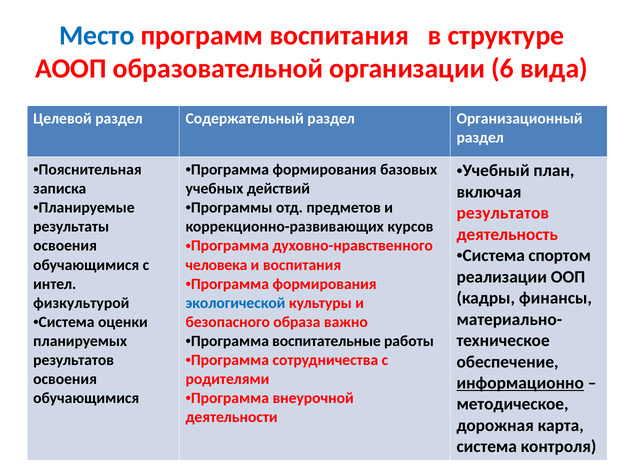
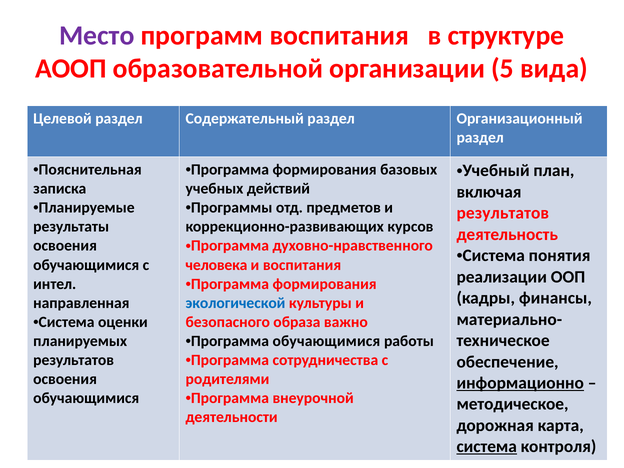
Место colour: blue -> purple (97, 35)
6: 6 -> 5 (503, 69)
спортом: спортом -> понятия (560, 256)
физкультурой: физкультурой -> направленная (81, 303)
Программа воспитательные: воспитательные -> обучающимися (326, 341)
система underline: none -> present (487, 447)
